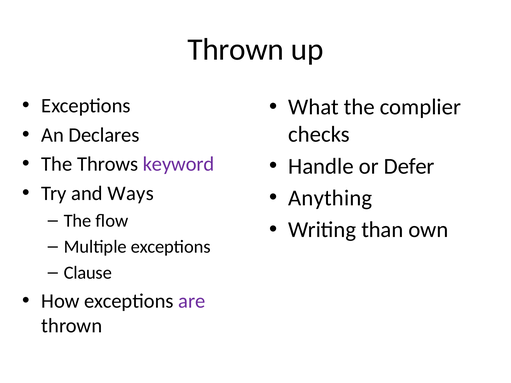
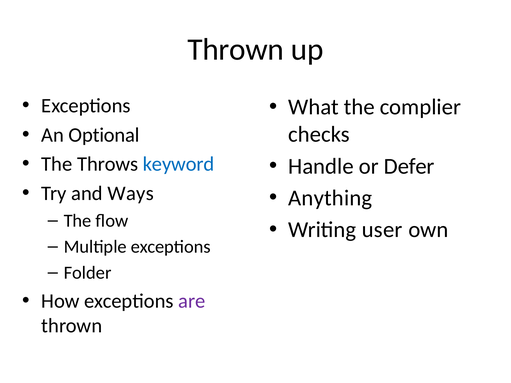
Declares: Declares -> Optional (104, 135)
keyword colour: purple -> blue (179, 164)
than: than -> user (382, 230)
Clause: Clause -> Folder (88, 273)
